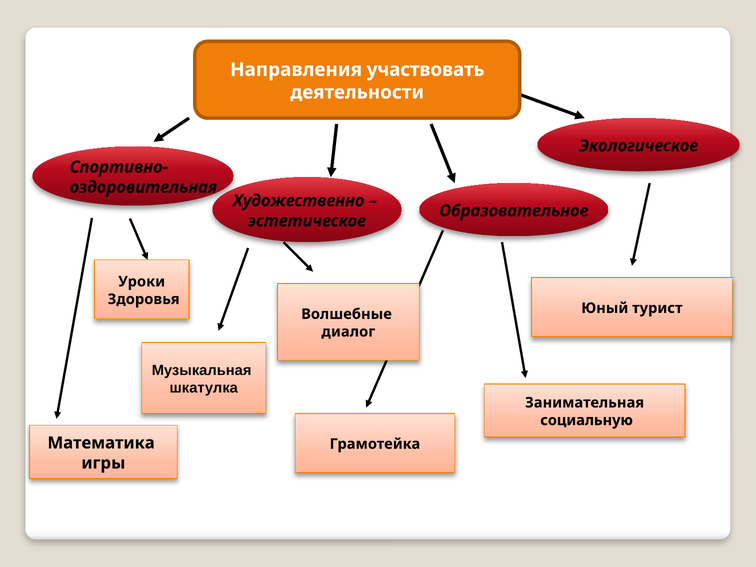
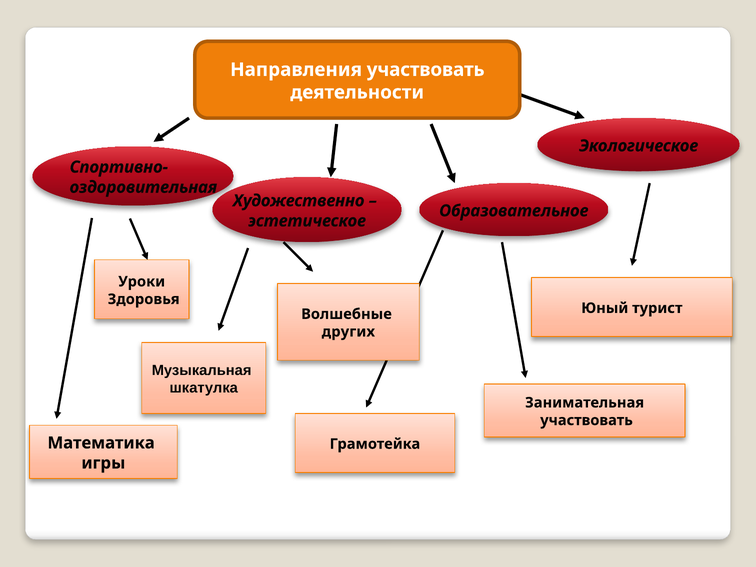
диалог: диалог -> других (348, 332)
социальную: социальную -> участвовать (587, 420)
